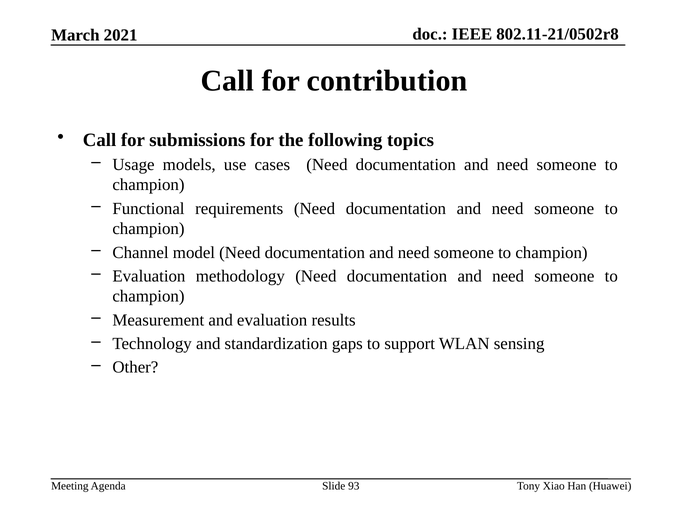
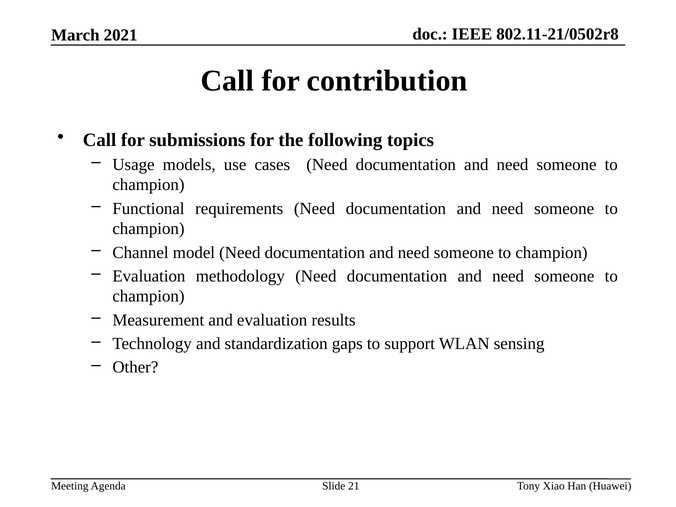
93: 93 -> 21 (354, 486)
